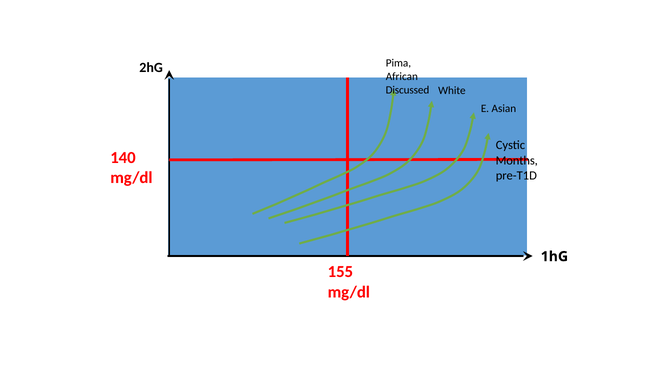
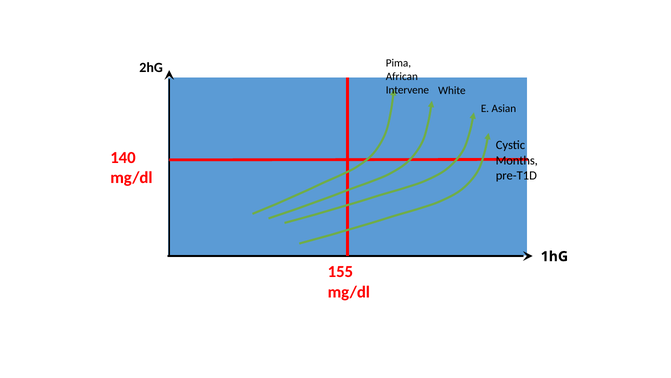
Discussed: Discussed -> Intervene (407, 90)
